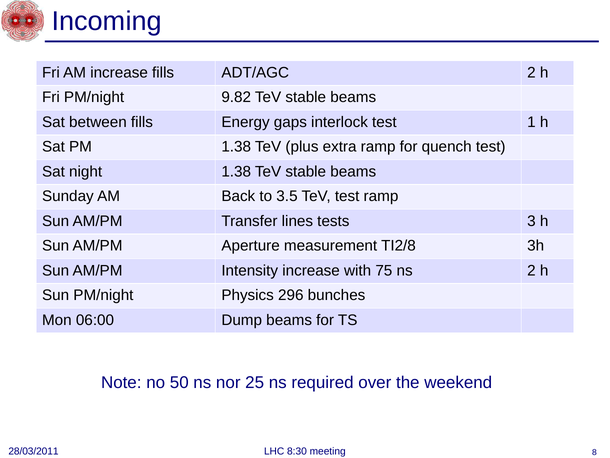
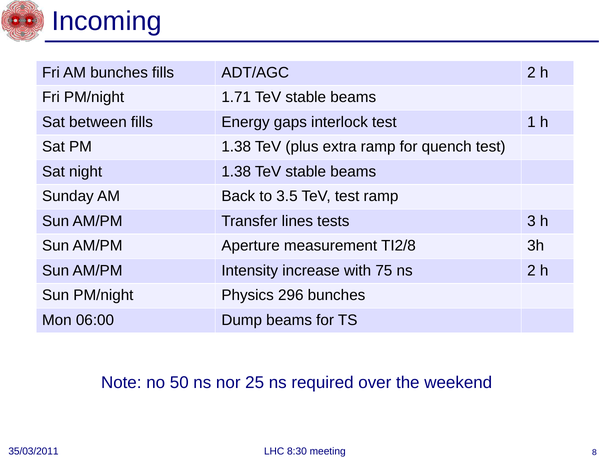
AM increase: increase -> bunches (119, 72)
9.82: 9.82 -> 1.71 (236, 97)
28/03/2011: 28/03/2011 -> 35/03/2011 (33, 451)
